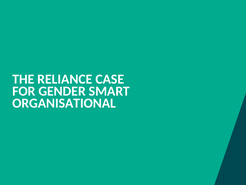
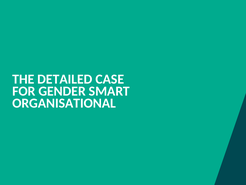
RELIANCE: RELIANCE -> DETAILED (65, 79)
